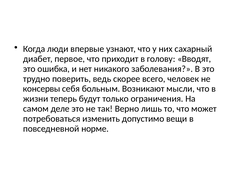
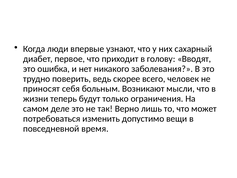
консервы: консервы -> приносят (42, 89)
норме: норме -> время (95, 128)
